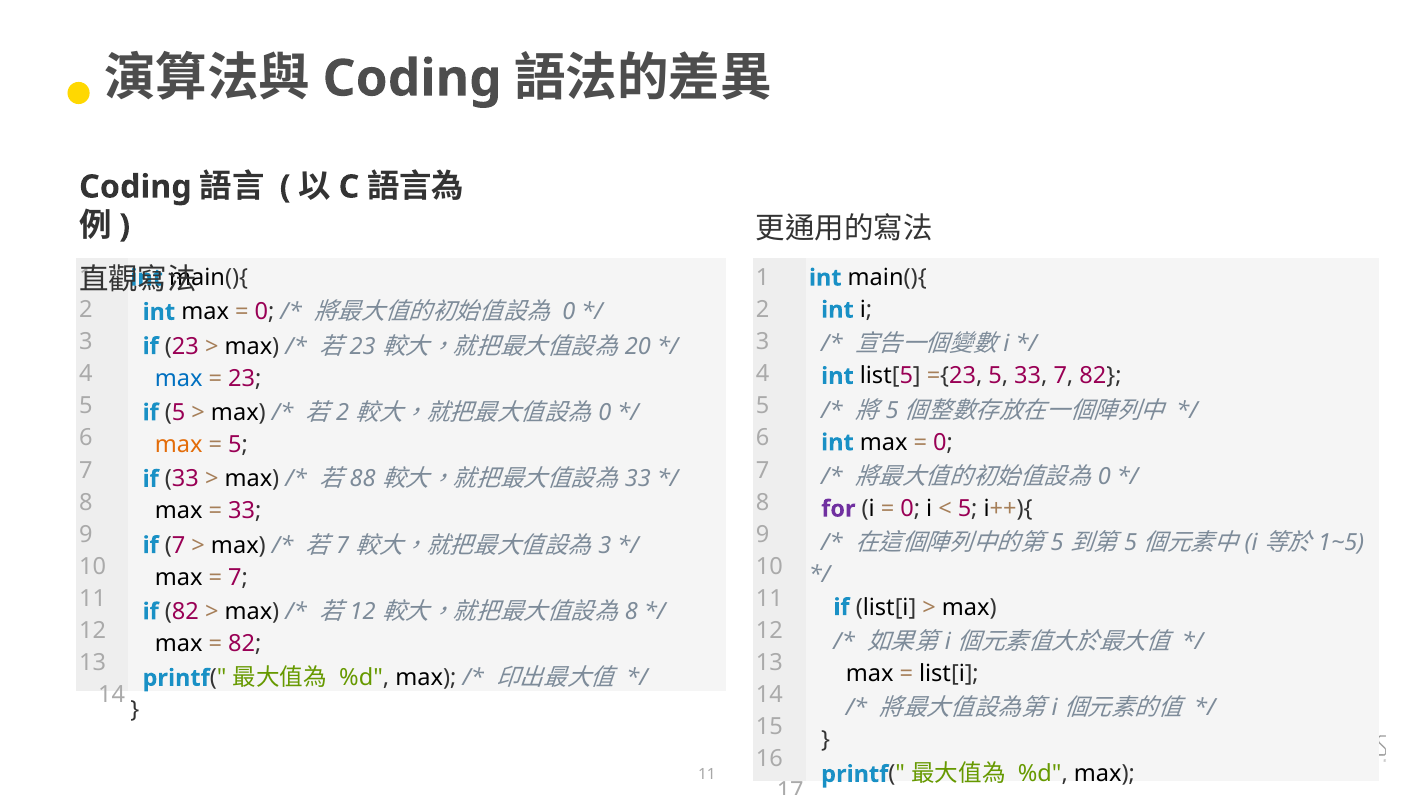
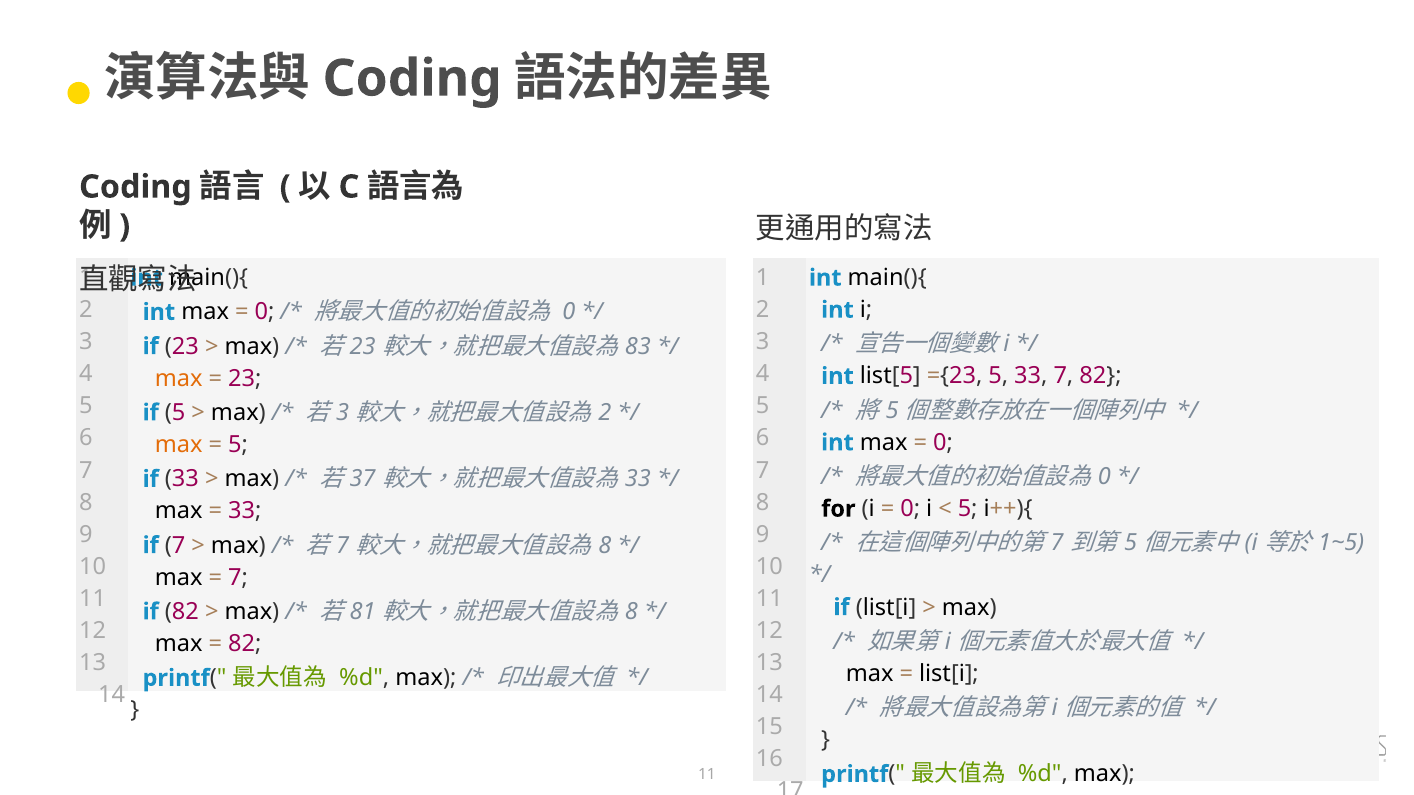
20: 20 -> 83 (638, 346)
max colour: blue -> orange (179, 379)
2: 2 -> 3 (343, 413)
0: 0 -> 2 (605, 413)
88: 88 -> 37 (363, 479)
for colour: purple -> black (838, 509)
5: 5 -> 7 (1057, 543)
3: 3 -> 8 (605, 546)
12: 12 -> 81 (363, 612)
